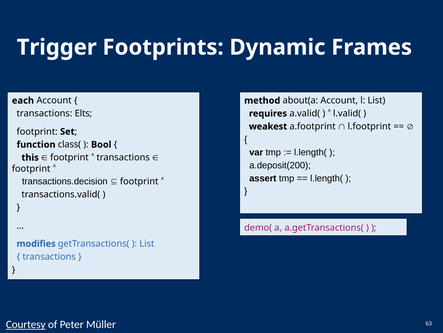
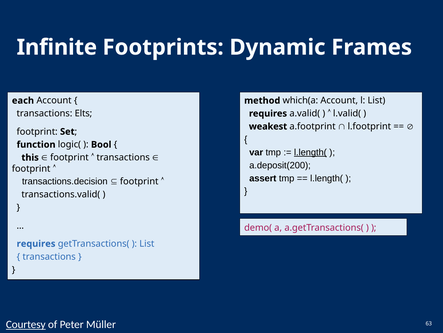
Trigger: Trigger -> Infinite (57, 47)
about(a: about(a -> which(a (300, 100)
class(: class( -> logic( (69, 144)
l.length( underline: none -> present (310, 152)
modifies: modifies -> requires (36, 243)
